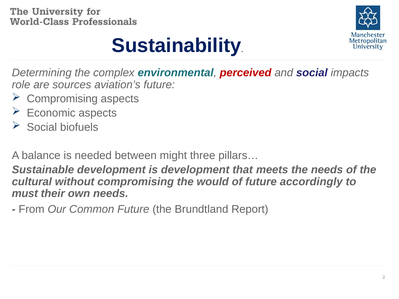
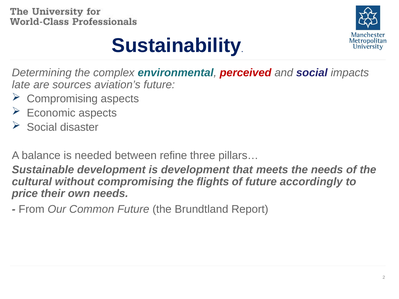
role: role -> late (21, 85)
biofuels: biofuels -> disaster (79, 127)
might: might -> refine (173, 156)
would: would -> flights (213, 182)
must: must -> price (25, 194)
